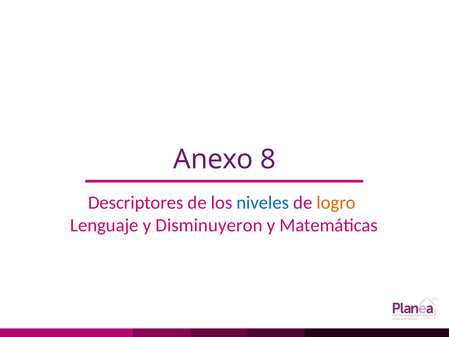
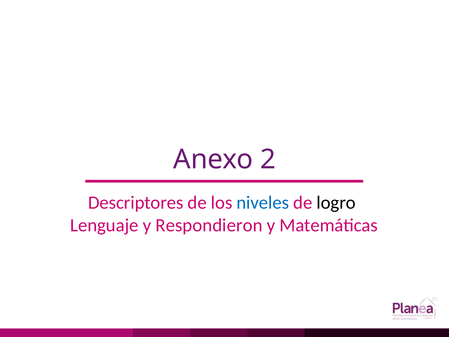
8: 8 -> 2 (268, 159)
logro colour: orange -> black (336, 203)
Disminuyeron: Disminuyeron -> Respondieron (209, 225)
